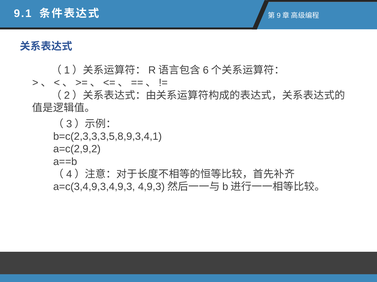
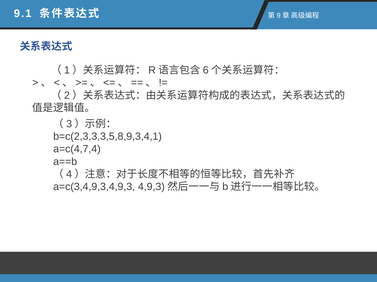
a=c(2,9,2: a=c(2,9,2 -> a=c(4,7,4 (77, 149)
